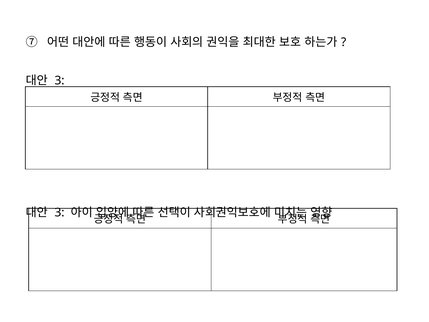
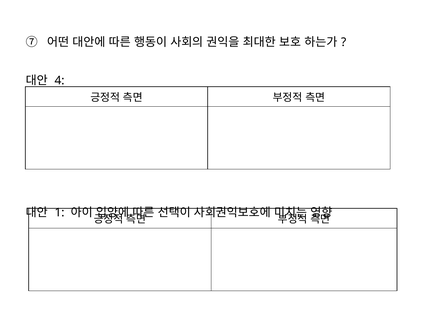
3: 3 -> 4 (60, 81)
3: 3 -> 1 (60, 212)
